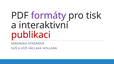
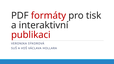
formáty colour: purple -> red (49, 16)
